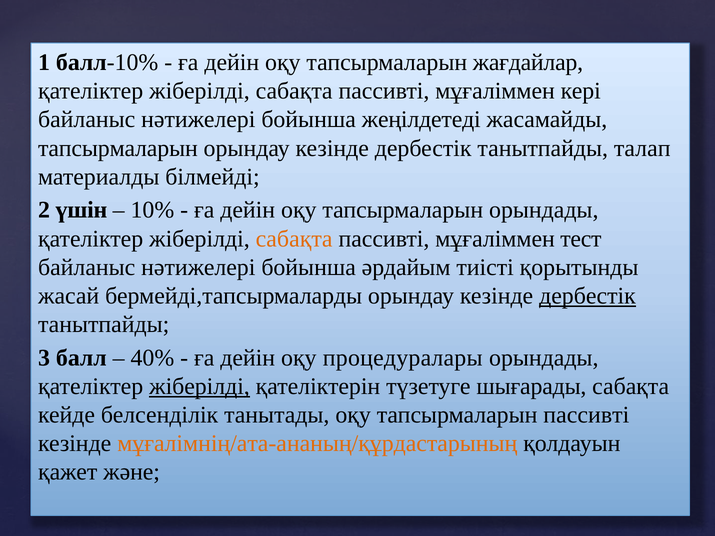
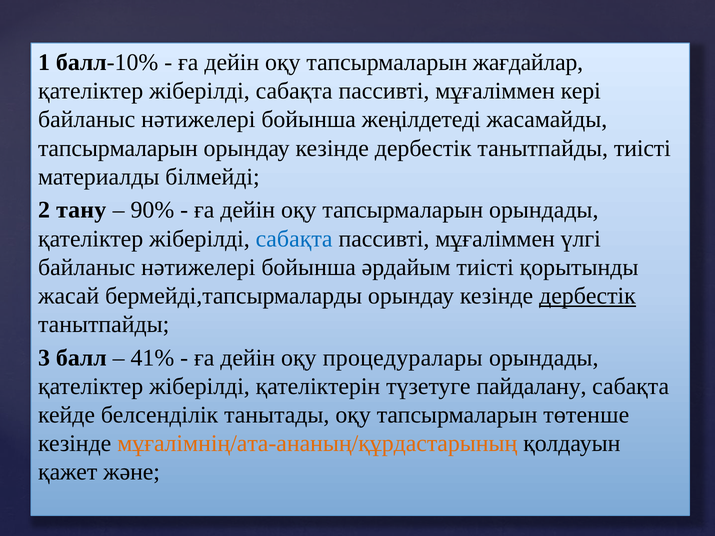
танытпайды талап: талап -> тиісті (642, 148)
үшін: үшін -> тану (81, 210)
10%: 10% -> 90% (152, 210)
сабақта colour: orange -> blue (294, 239)
тест: тест -> үлгі (581, 239)
40%: 40% -> 41% (152, 358)
жіберілді underline: present -> none (200, 387)
шығарады: шығарады -> пайдалану (531, 387)
тапсырмаларын пассивті: пассивті -> төтенше (586, 415)
